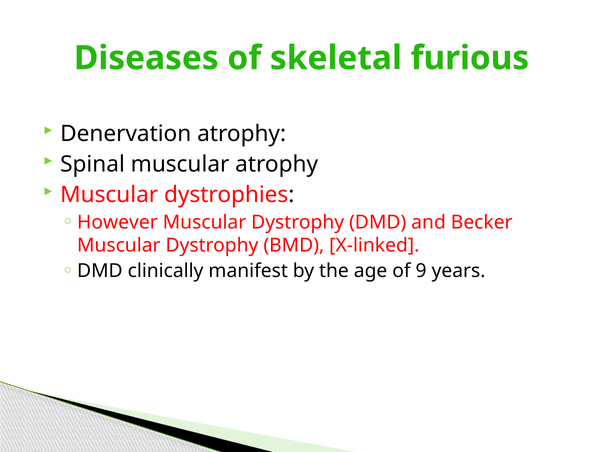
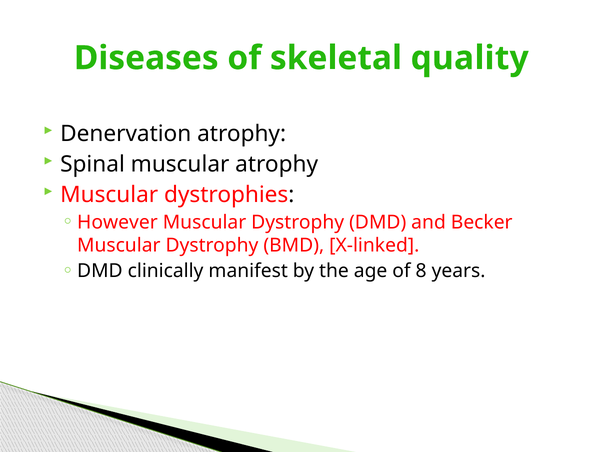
furious: furious -> quality (470, 58)
9: 9 -> 8 (421, 271)
